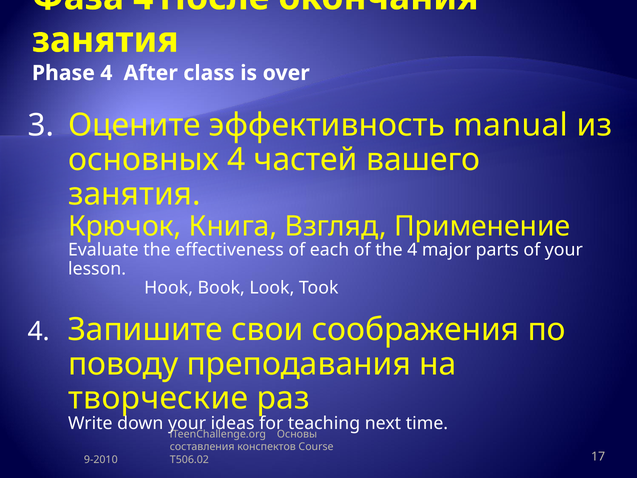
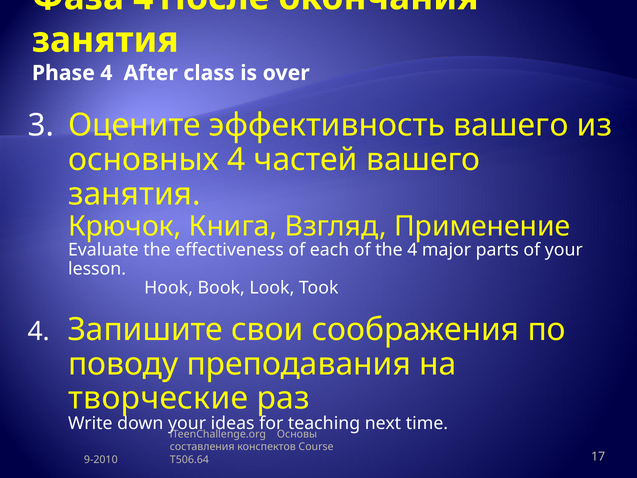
эффективность manual: manual -> вашего (511, 125)
T506.02: T506.02 -> T506.64 (189, 459)
